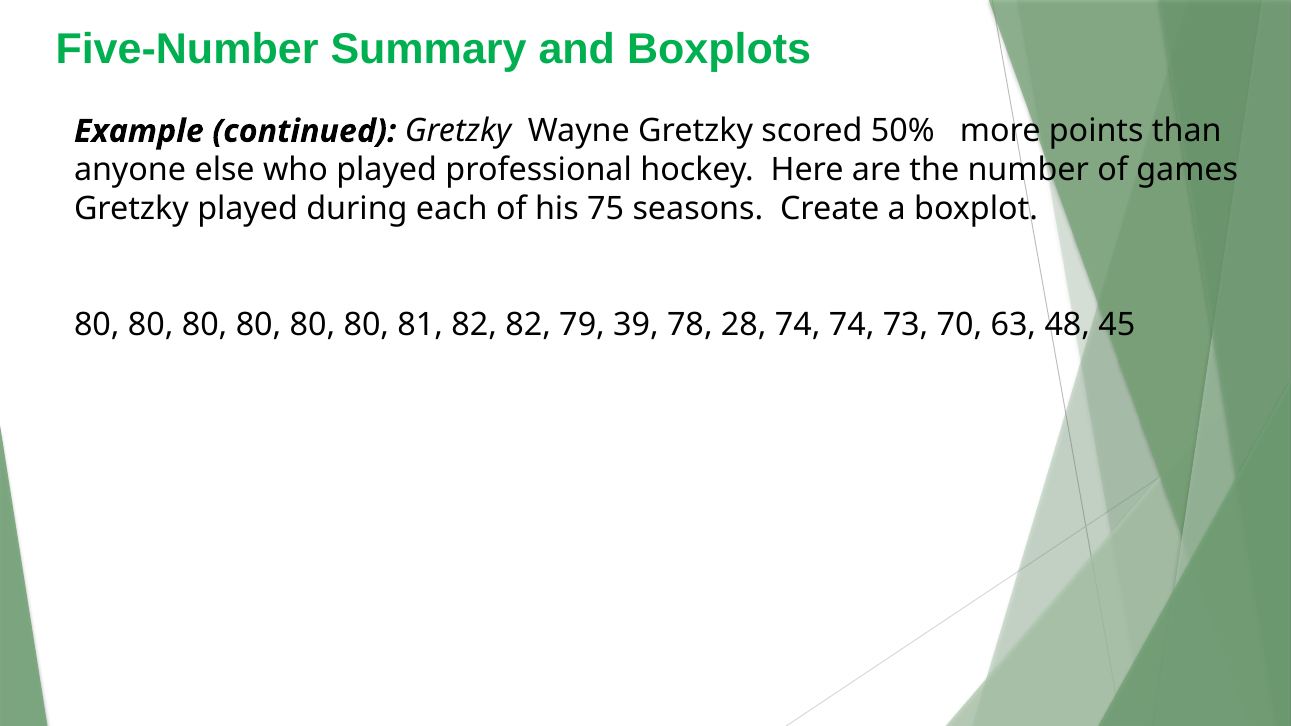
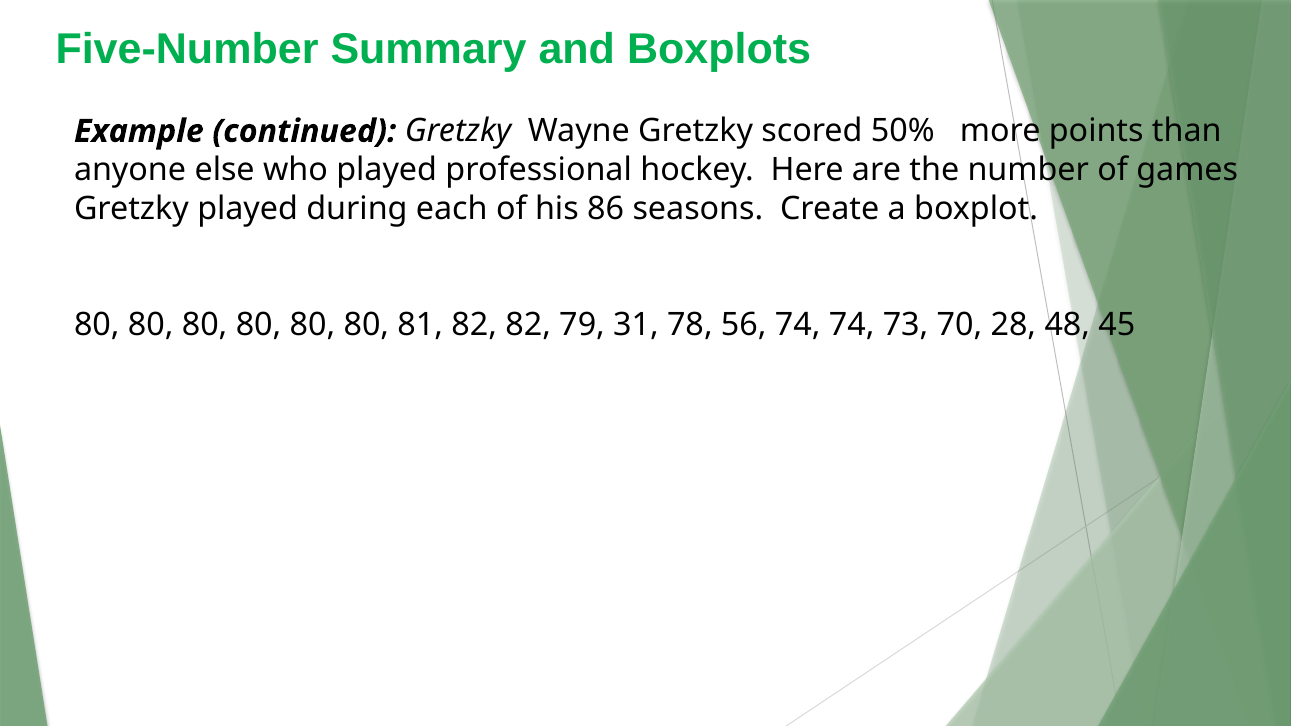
75: 75 -> 86 (606, 209)
39: 39 -> 31 (636, 325)
28: 28 -> 56 (744, 325)
63: 63 -> 28 (1013, 325)
